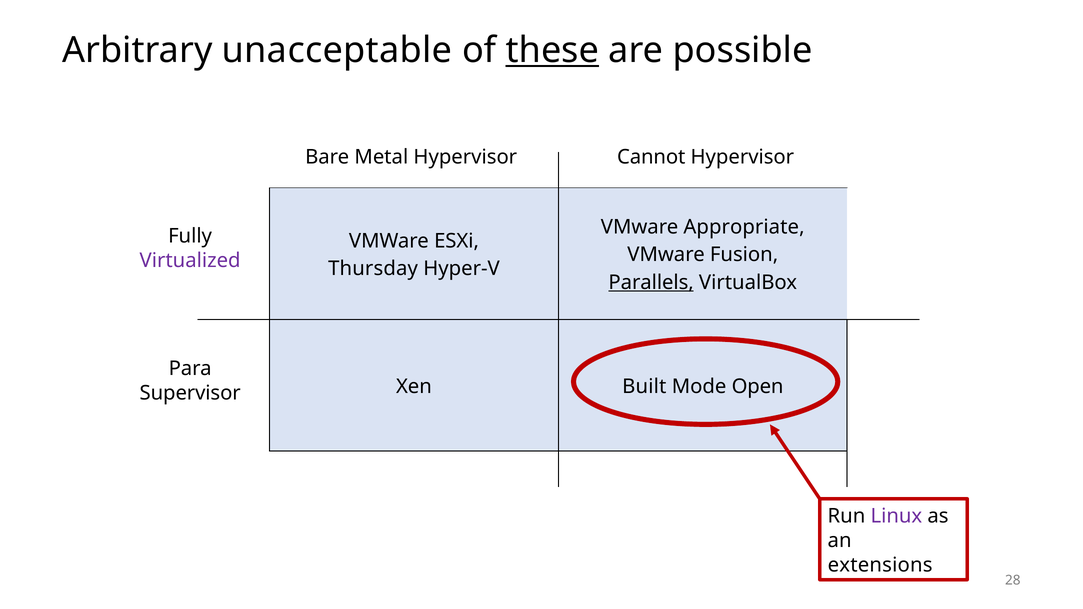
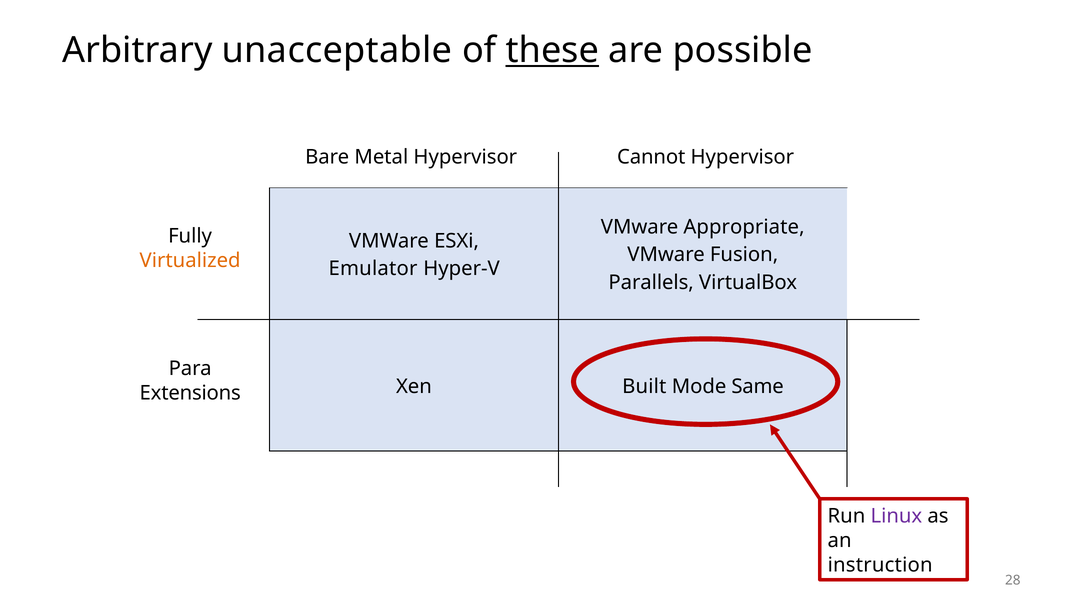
Virtualized colour: purple -> orange (190, 261)
Thursday: Thursday -> Emulator (373, 269)
Parallels underline: present -> none (651, 282)
Open: Open -> Same (758, 387)
Supervisor: Supervisor -> Extensions (190, 393)
extensions: extensions -> instruction (880, 565)
